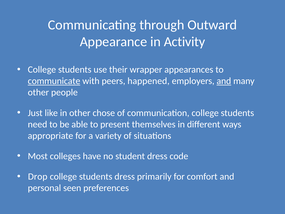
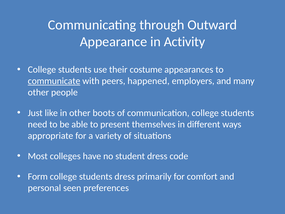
wrapper: wrapper -> costume (146, 70)
and underline: present -> none (224, 81)
chose: chose -> boots (104, 113)
Drop: Drop -> Form (38, 176)
